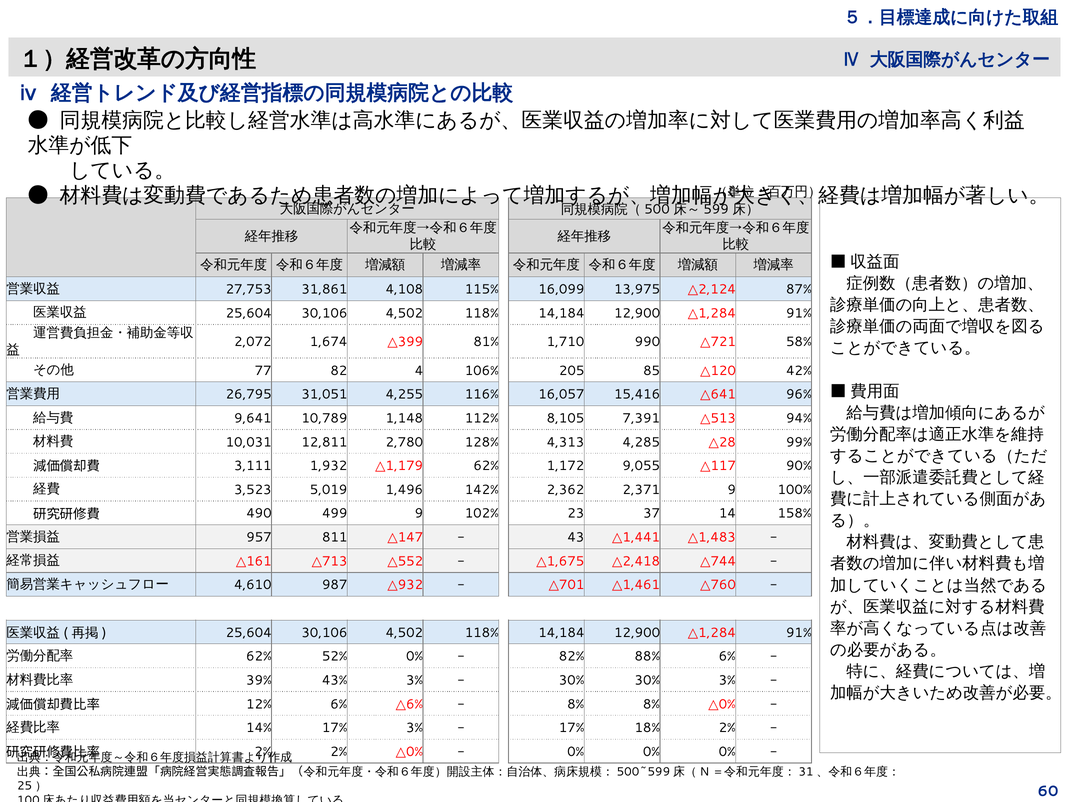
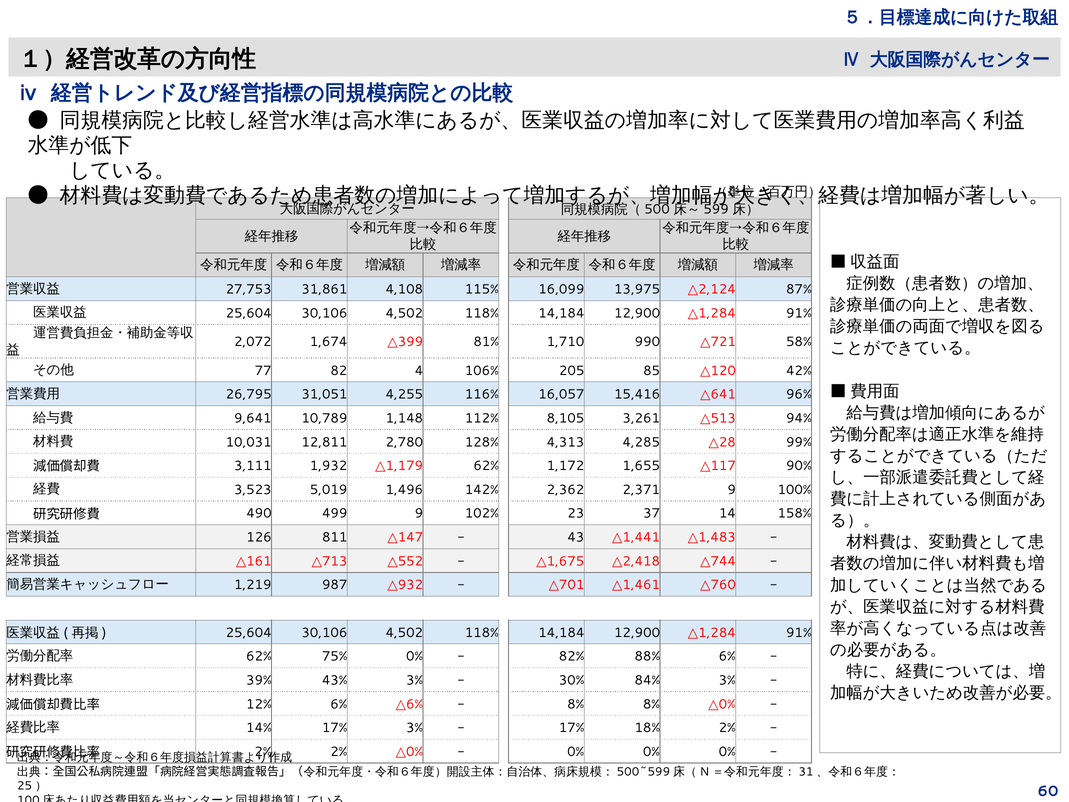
7,391: 7,391 -> 3,261 (641, 418)
9,055: 9,055 -> 1,655 (641, 466)
957: 957 -> 126 (259, 537)
4,610: 4,610 -> 1,219 (253, 585)
52%: 52% -> 75% (335, 656)
30% 30%: 30% -> 84% (647, 680)
